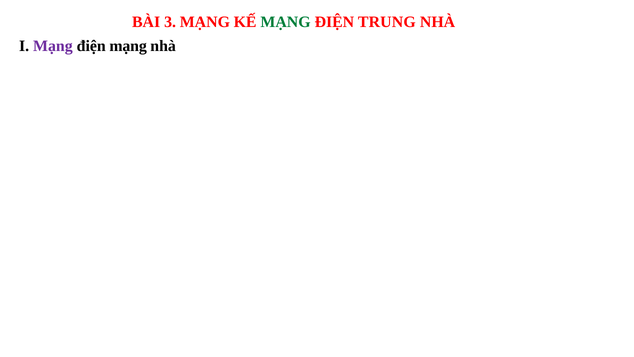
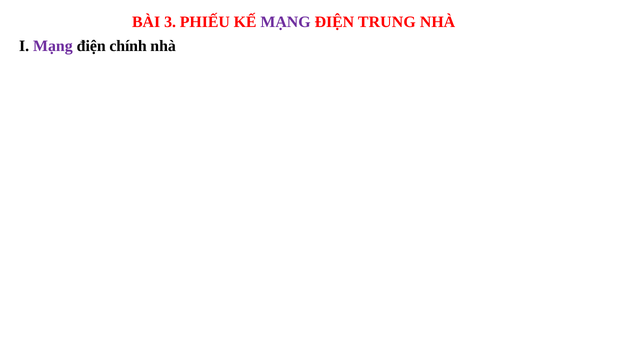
3 MẠNG: MẠNG -> PHIẾU (205, 22)
MẠNG colour: green -> purple (286, 22)
điện mạng: mạng -> chính (128, 46)
